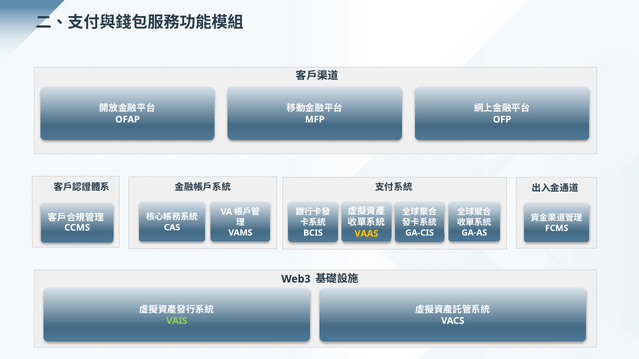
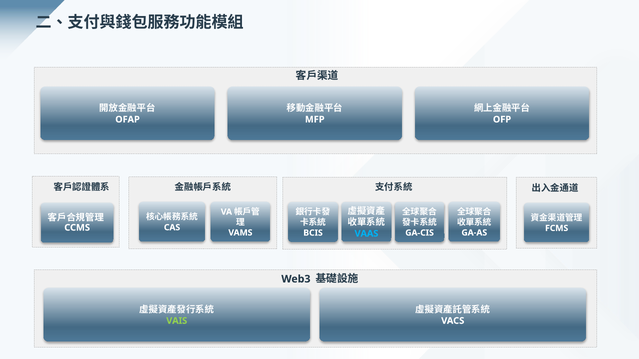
VAAS colour: yellow -> light blue (366, 234)
